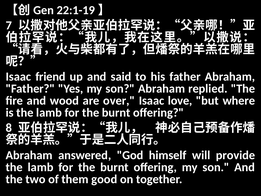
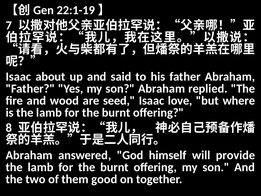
friend: friend -> about (50, 77)
over: over -> seed (119, 101)
